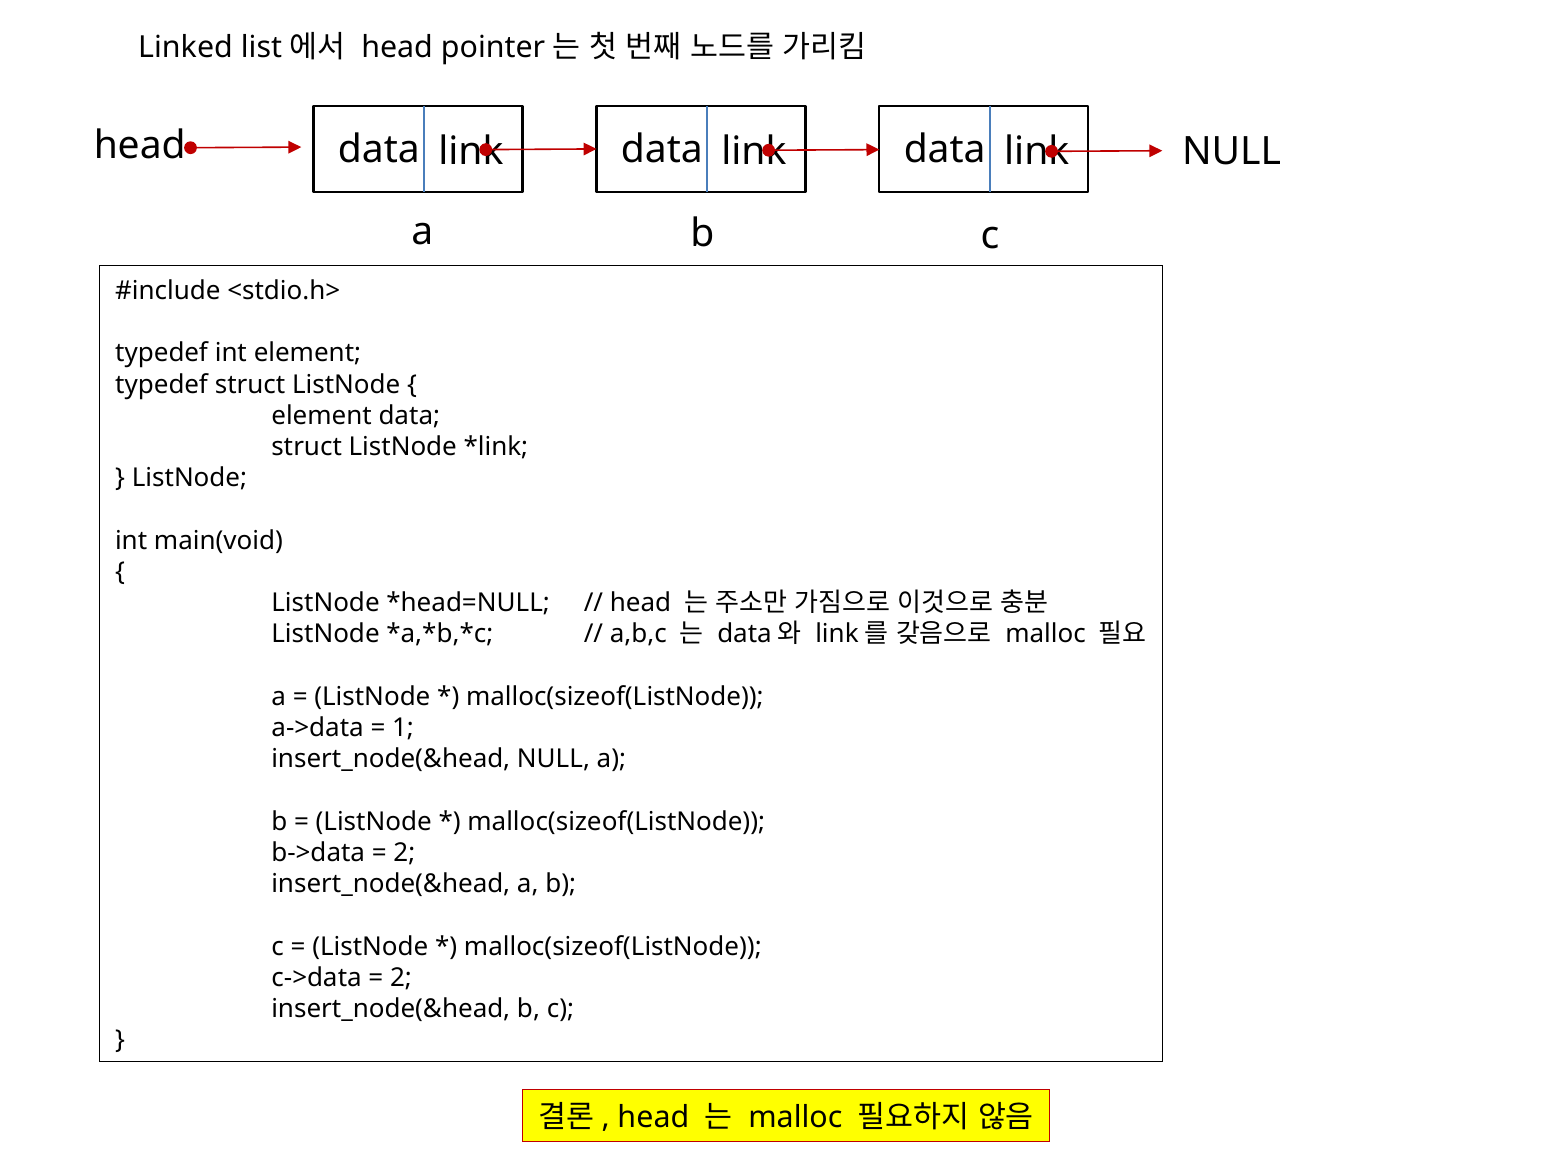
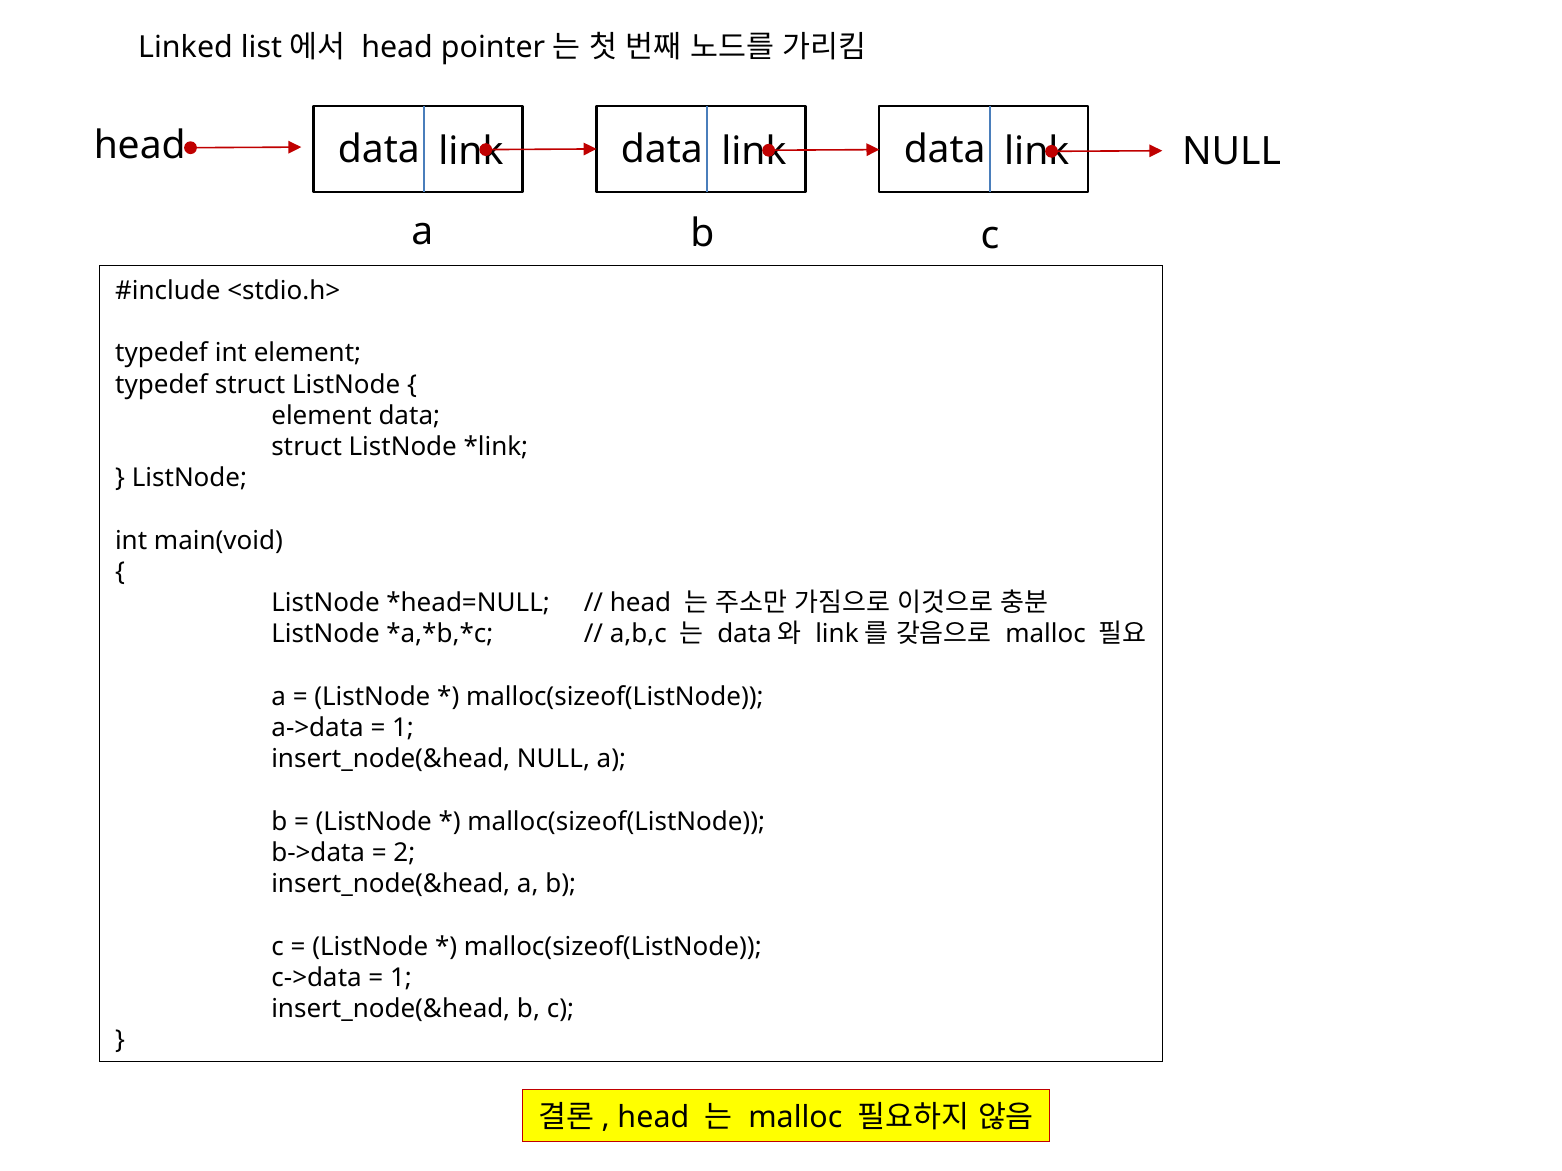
2: 2 -> 1 (401, 978)
